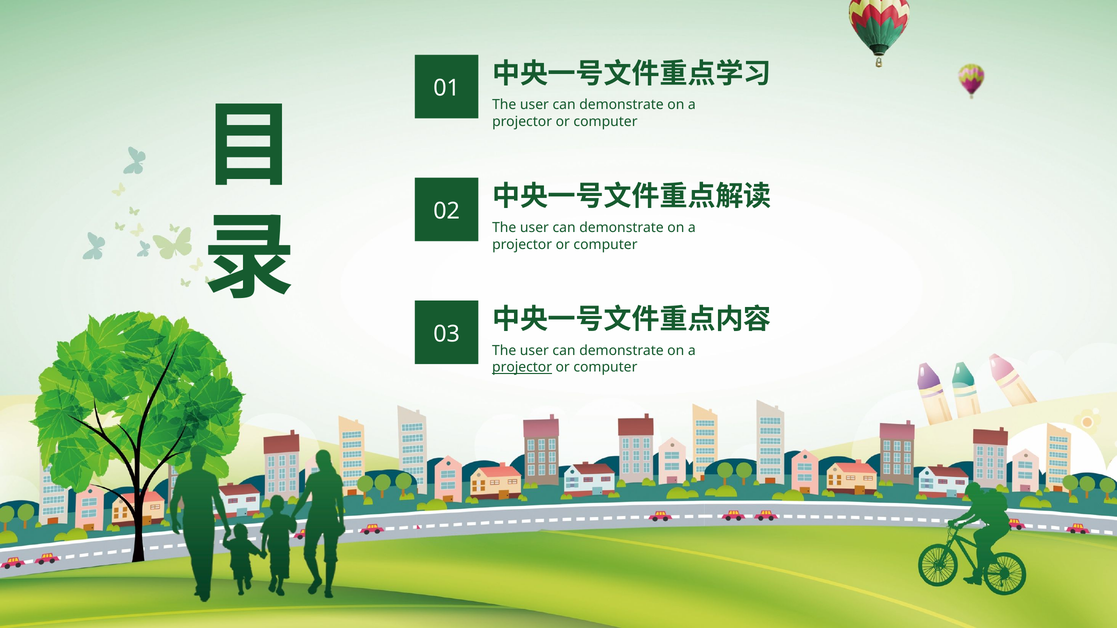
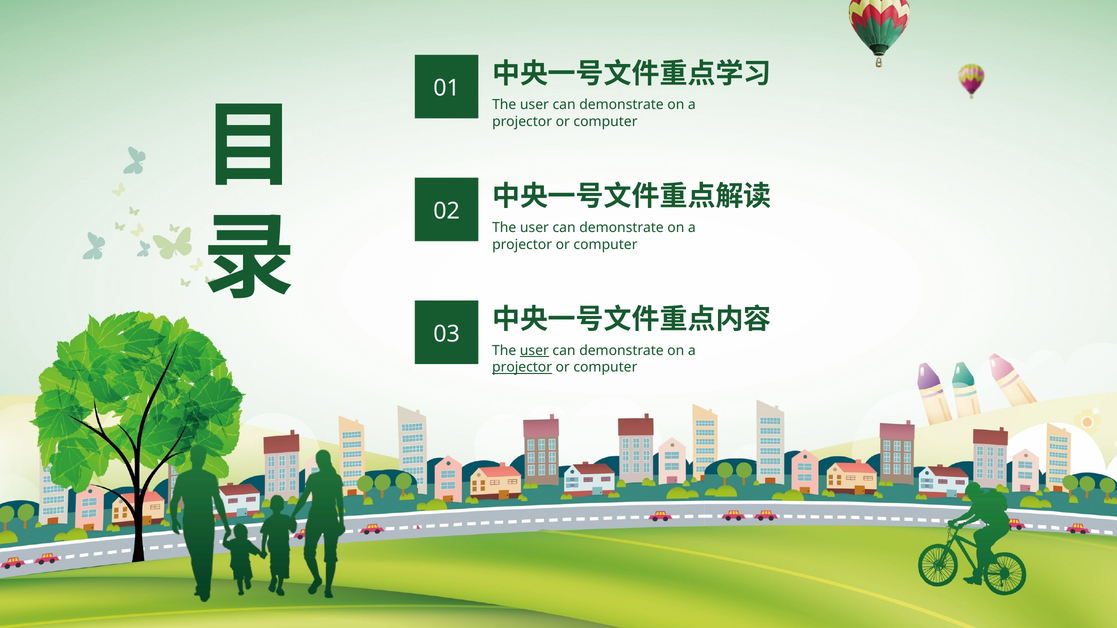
user underline: none -> present (534, 351)
